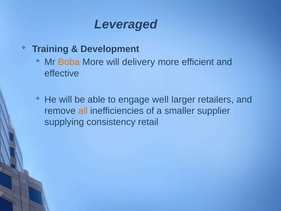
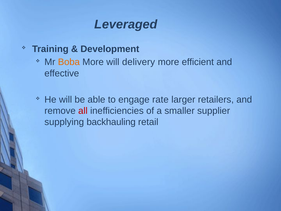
well: well -> rate (160, 99)
all colour: orange -> red (83, 111)
consistency: consistency -> backhauling (111, 122)
